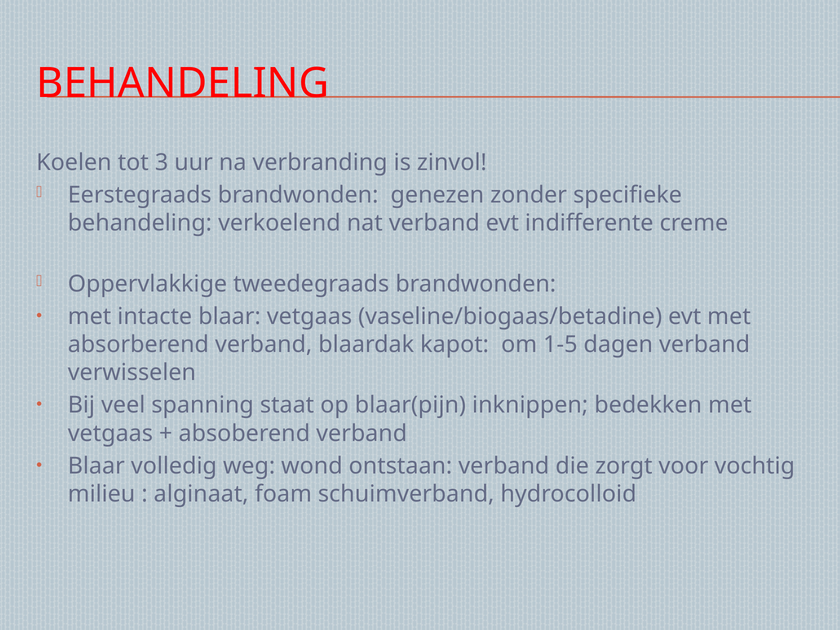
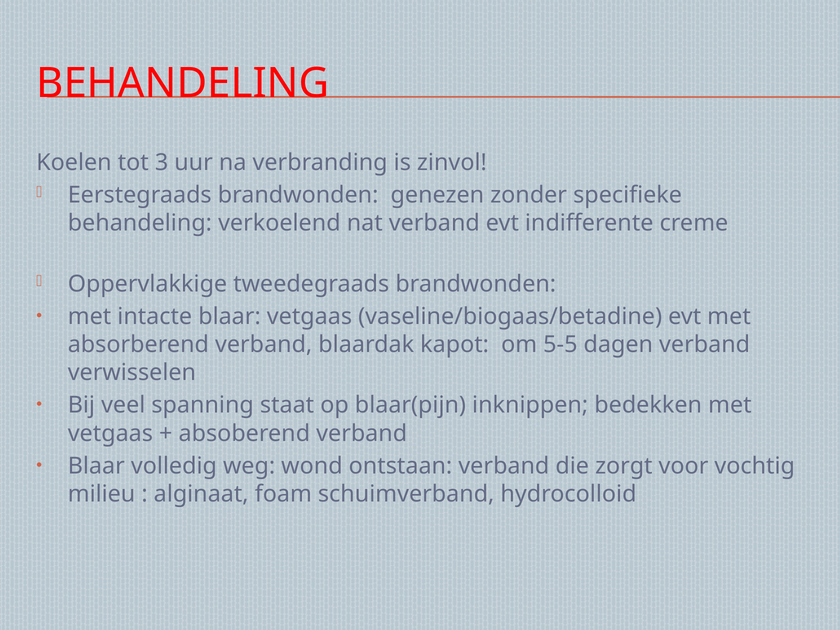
1-5: 1-5 -> 5-5 (560, 345)
